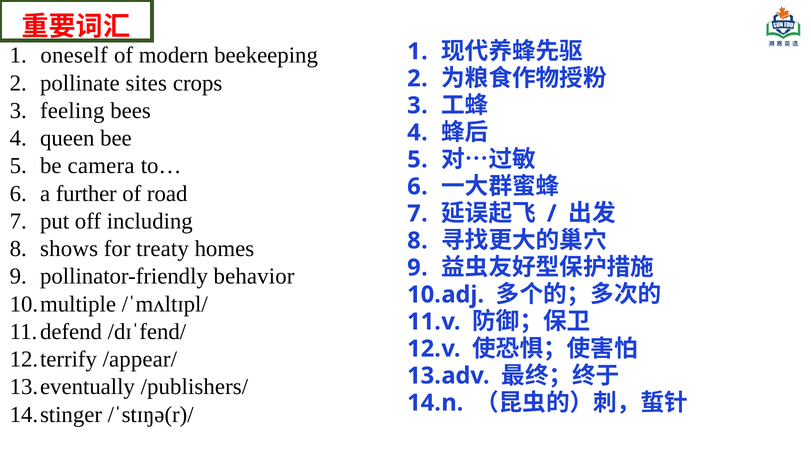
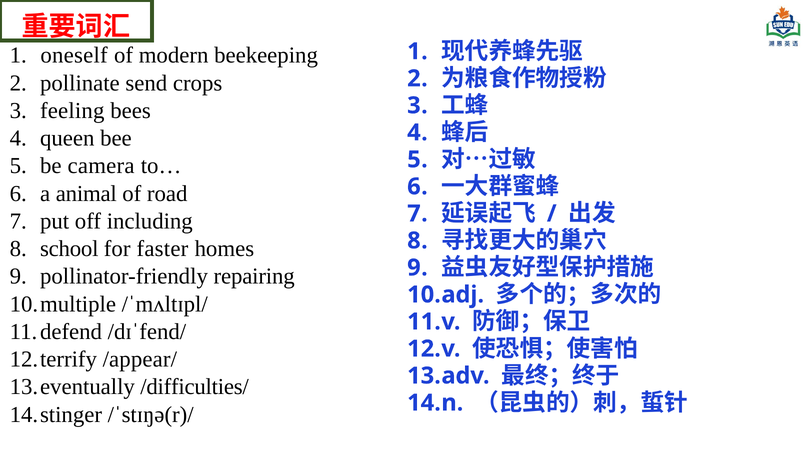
sites: sites -> send (146, 83)
further: further -> animal (86, 194)
shows: shows -> school (69, 249)
treaty: treaty -> faster (162, 249)
behavior: behavior -> repairing (254, 276)
/publishers/: /publishers/ -> /difficulties/ (195, 387)
